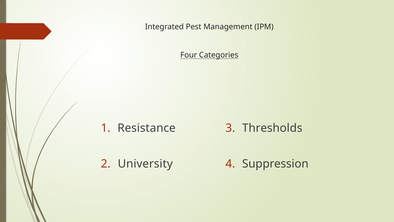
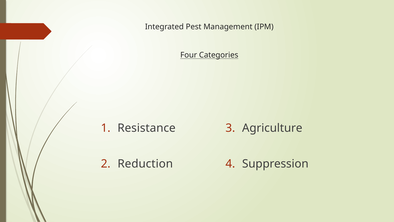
Thresholds: Thresholds -> Agriculture (272, 128)
University: University -> Reduction (145, 164)
